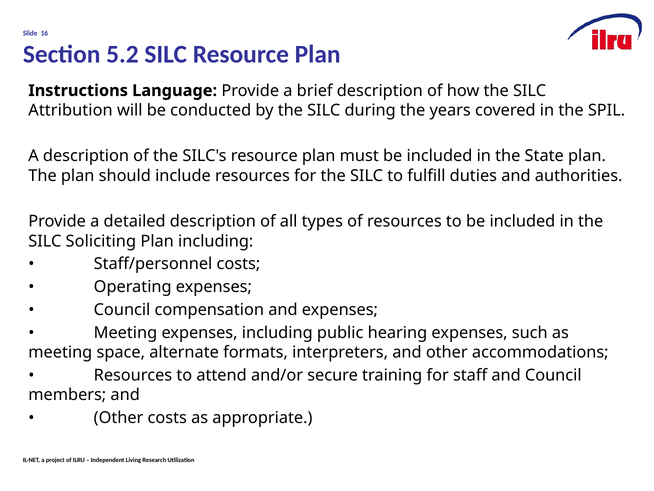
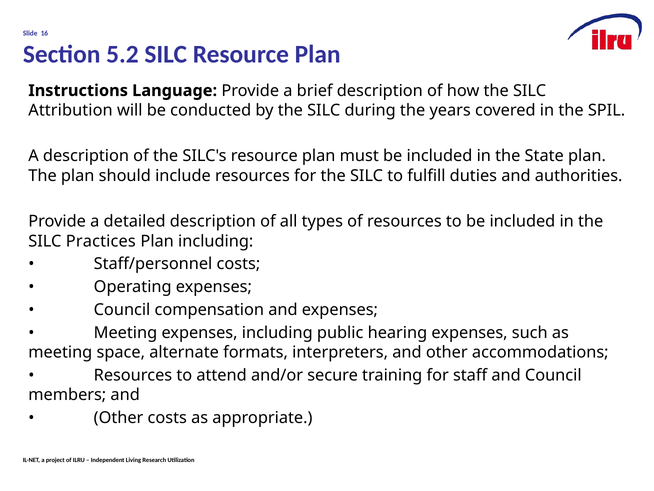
Soliciting: Soliciting -> Practices (101, 241)
